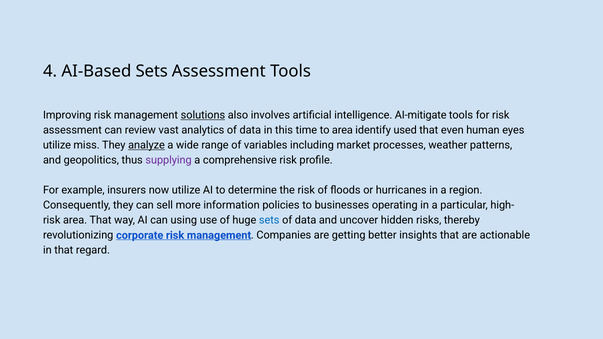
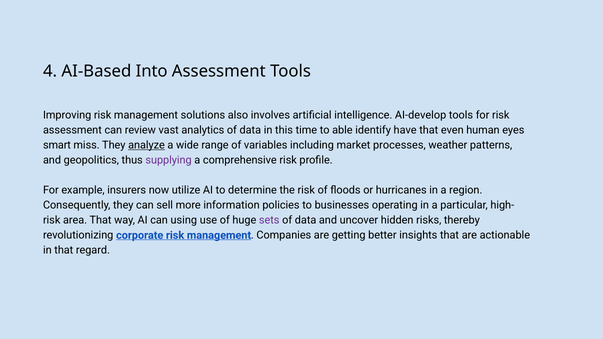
AI-Based Sets: Sets -> Into (152, 71)
solutions underline: present -> none (203, 115)
AI-mitigate: AI-mitigate -> AI-develop (421, 115)
to area: area -> able (342, 130)
used: used -> have (405, 130)
utilize: utilize -> smart (57, 145)
sets colour: blue -> purple (269, 220)
